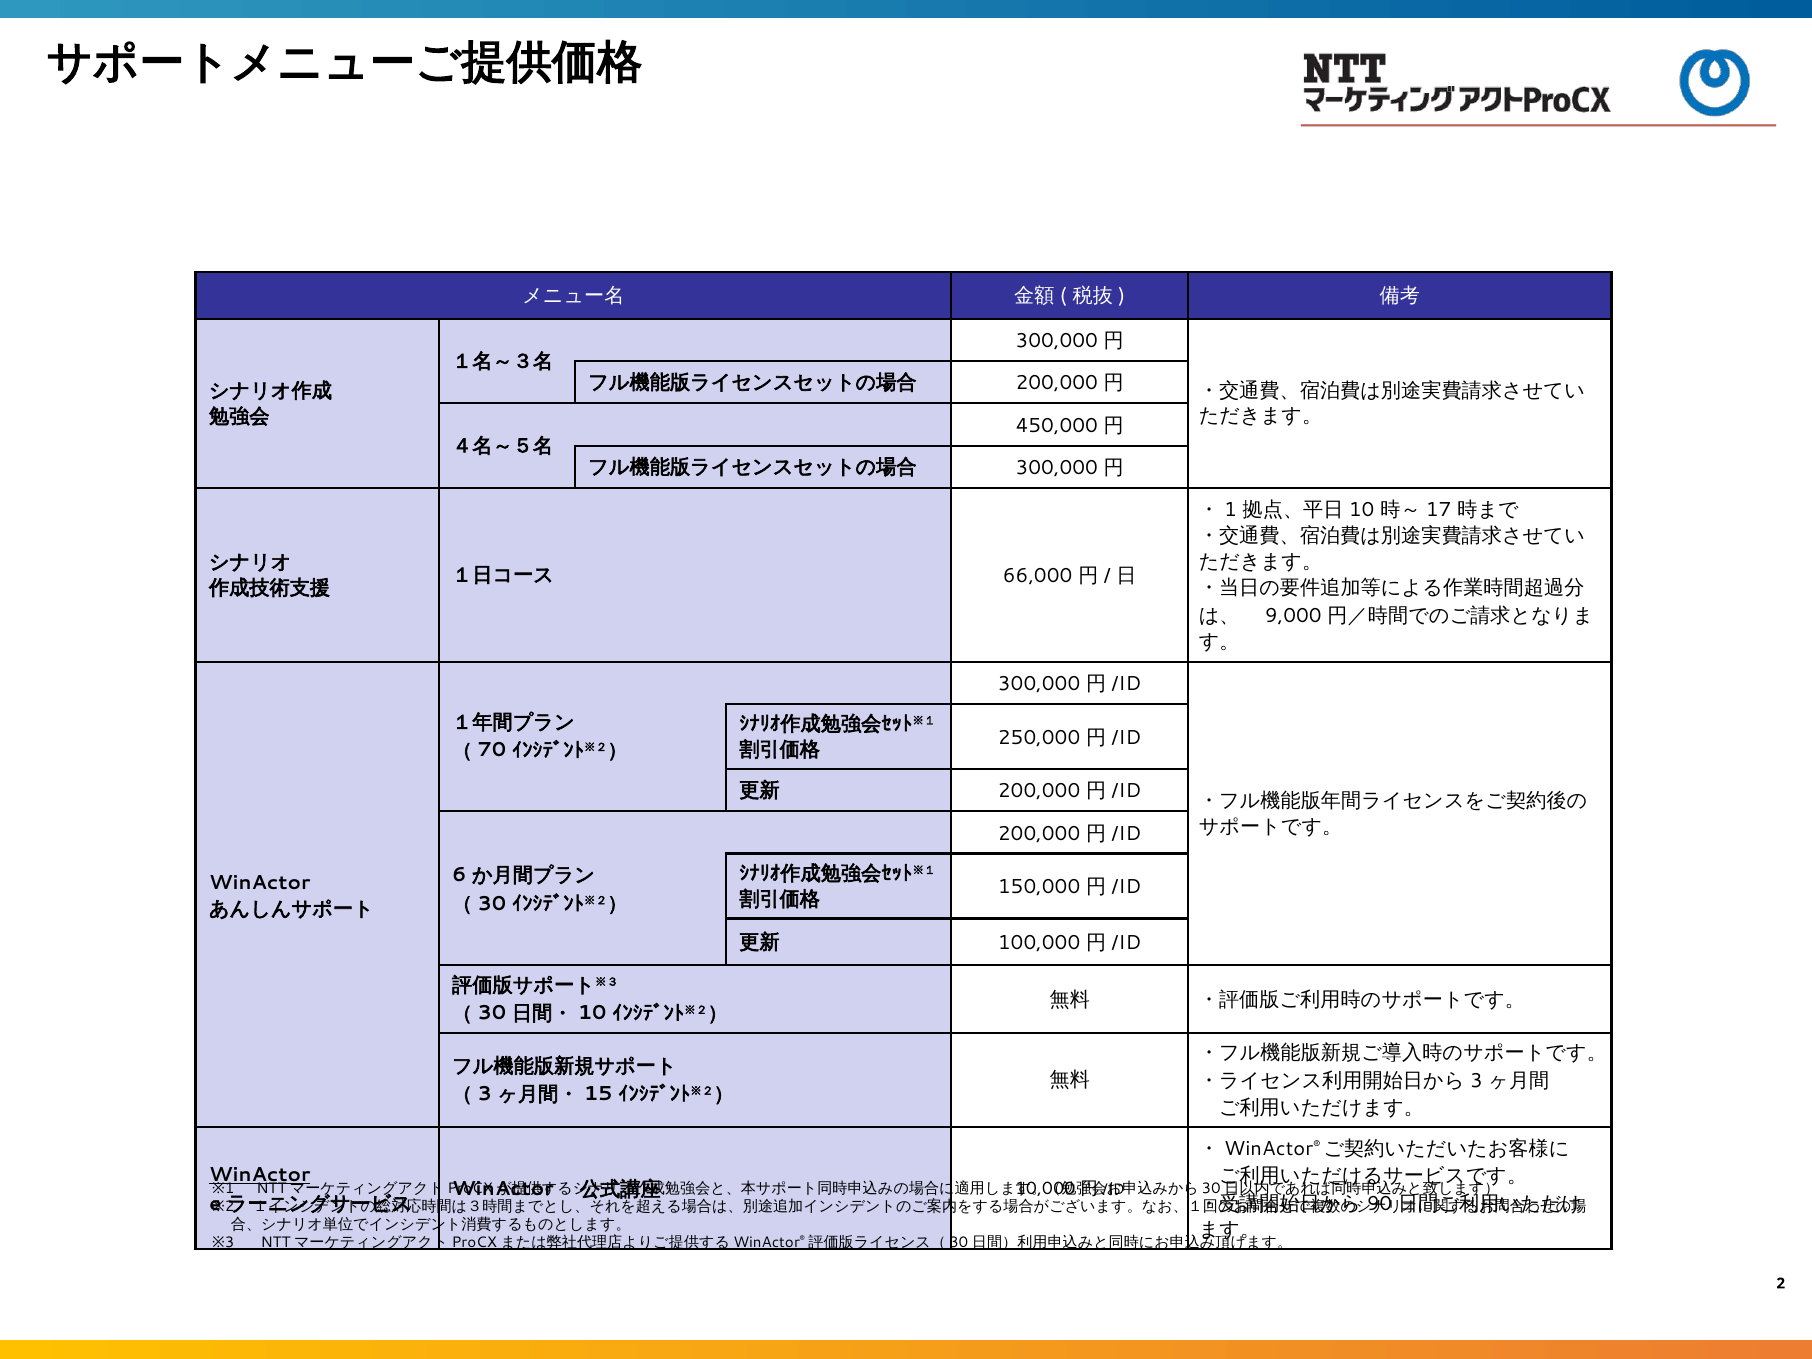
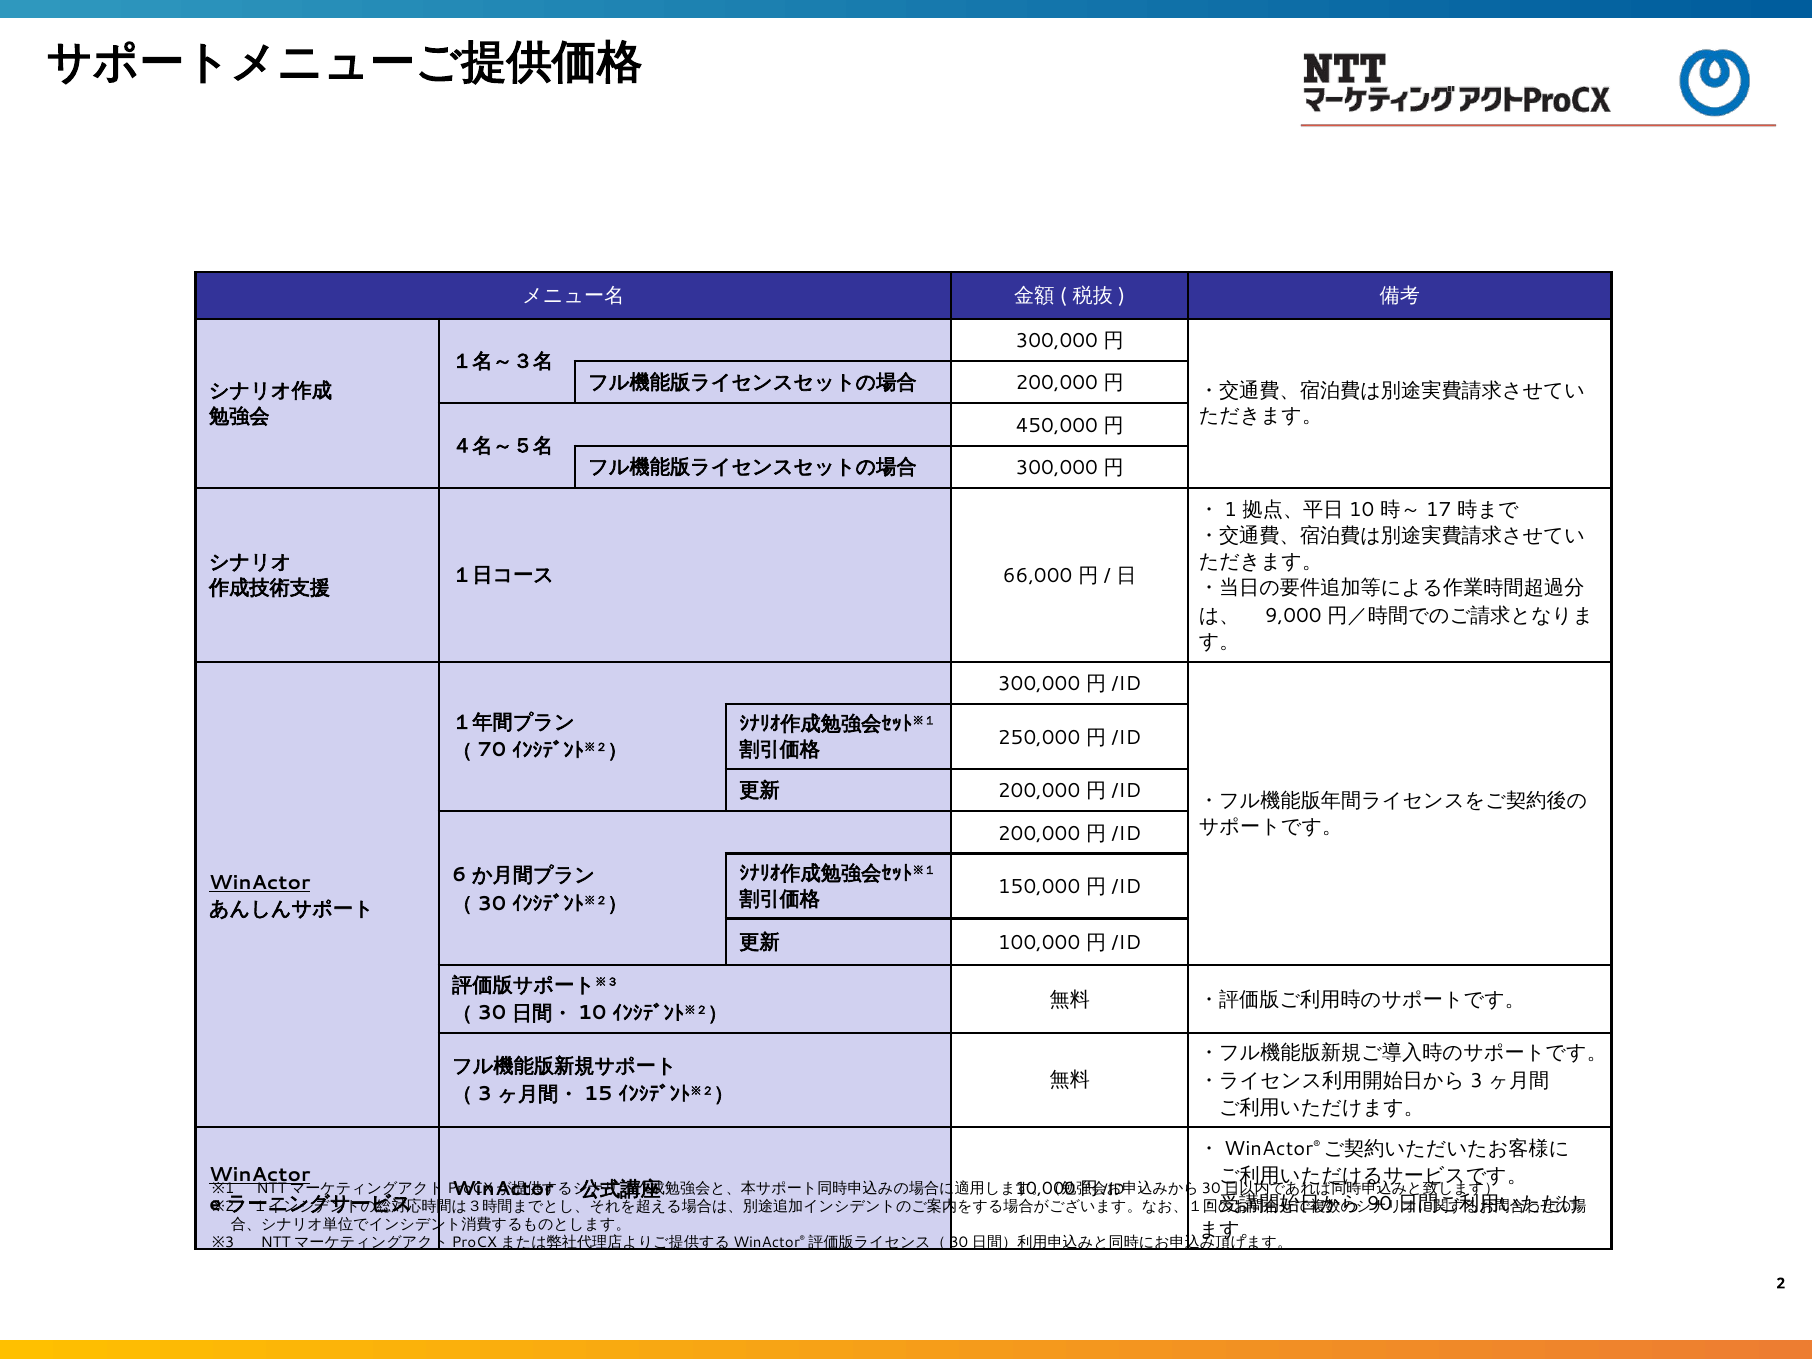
WinActor underline: none -> present (260, 882)
